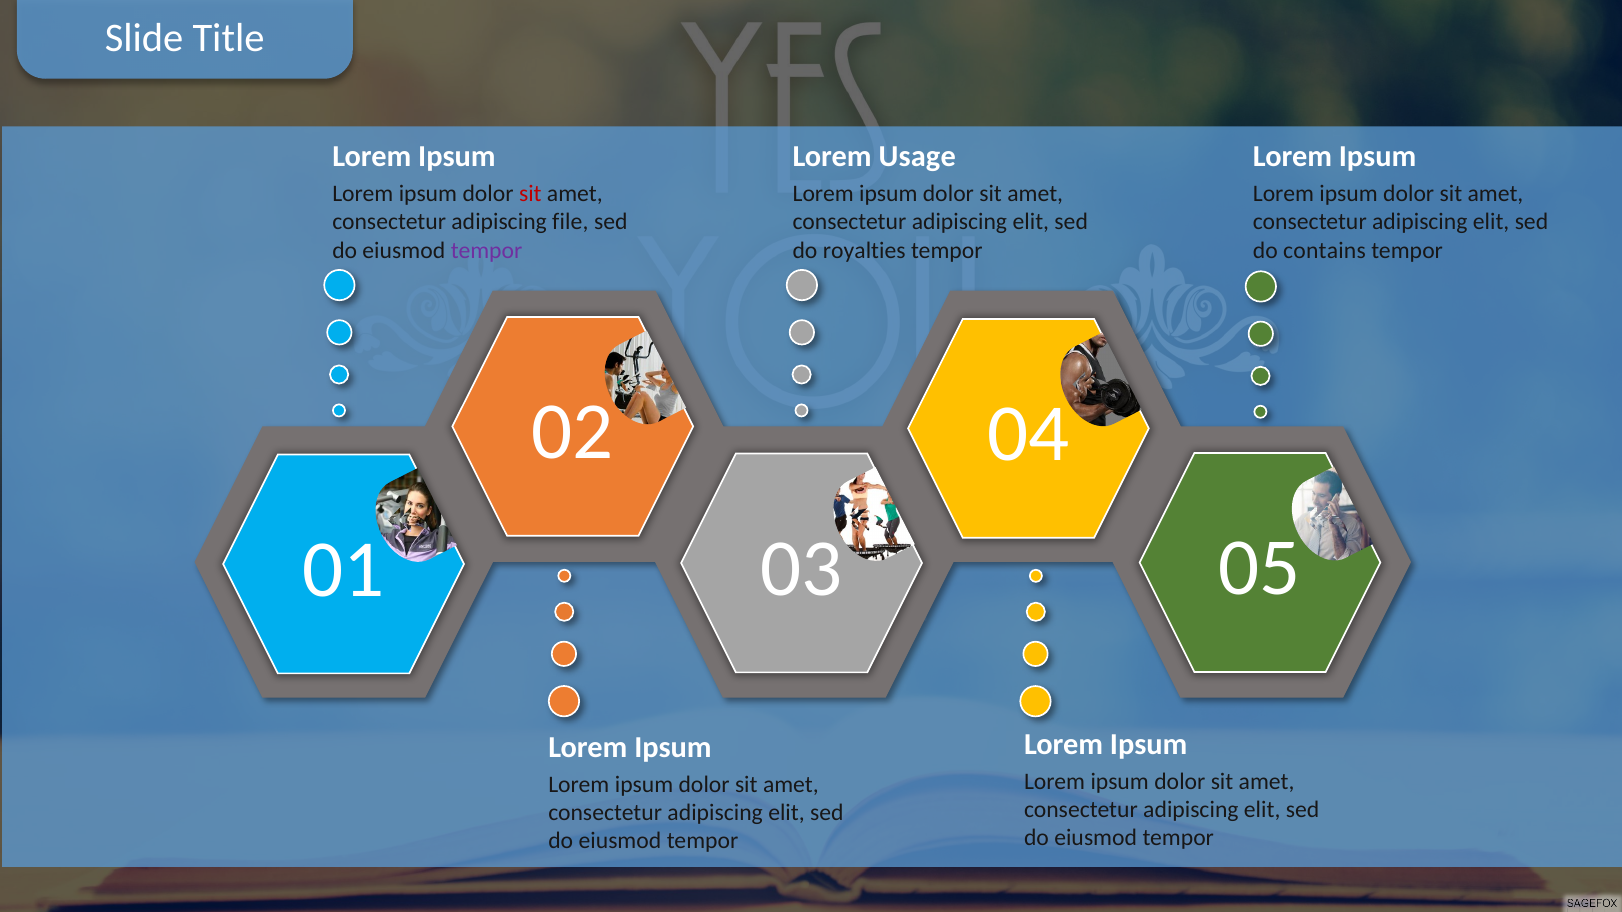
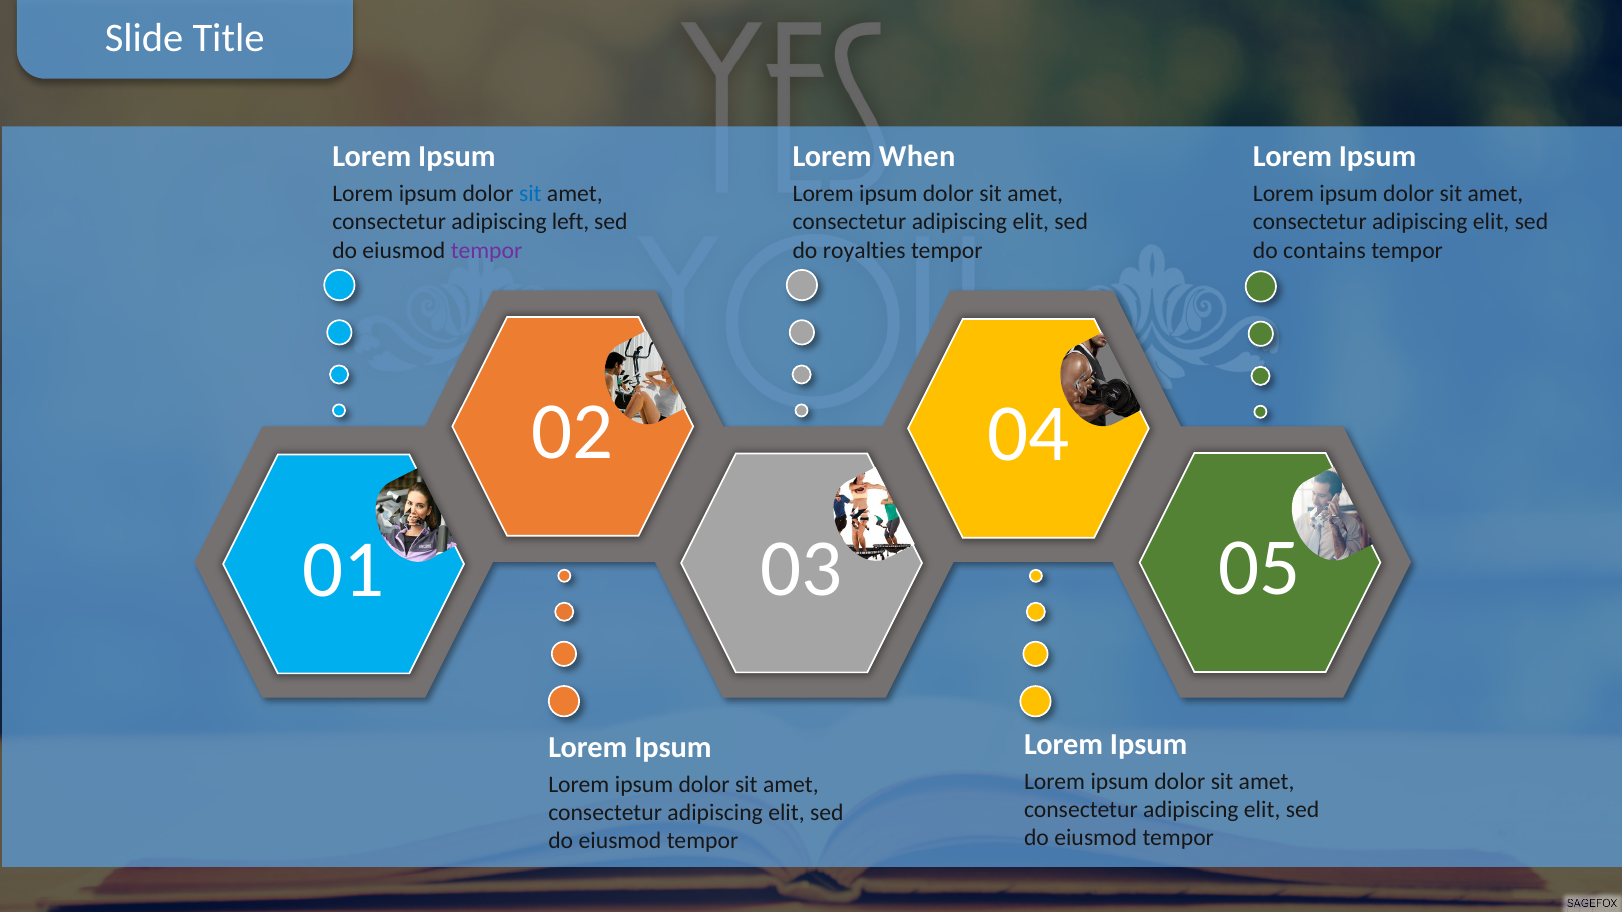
Usage: Usage -> When (917, 157)
sit colour: red -> blue (530, 194)
file: file -> left (571, 222)
